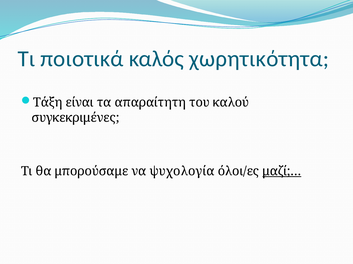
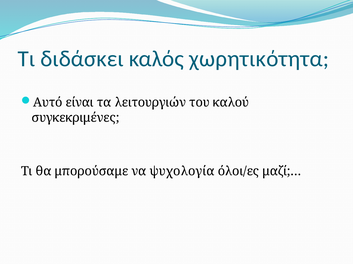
ποιοτικά: ποιοτικά -> διδάσκει (82, 59)
Τάξη: Τάξη -> Αυτό (48, 103)
απαραίτητη: απαραίτητη -> λειτουργιών (150, 103)
μαζί;… underline: present -> none (282, 172)
